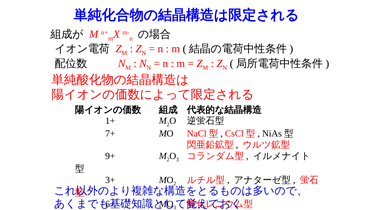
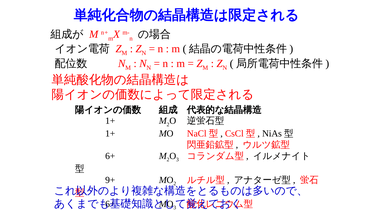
7+: 7+ -> 1+ (110, 134)
9+: 9+ -> 6+ (110, 156)
3+: 3+ -> 9+ (110, 180)
